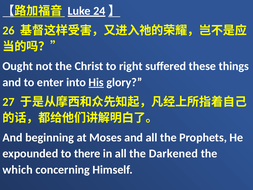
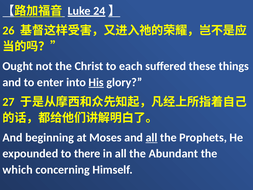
right: right -> each (131, 66)
all underline: none -> present (152, 137)
Darkened: Darkened -> Abundant (173, 153)
